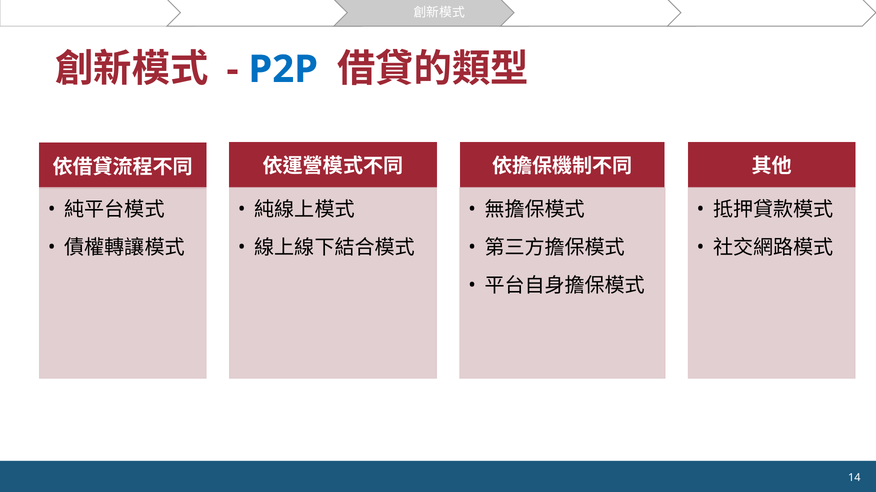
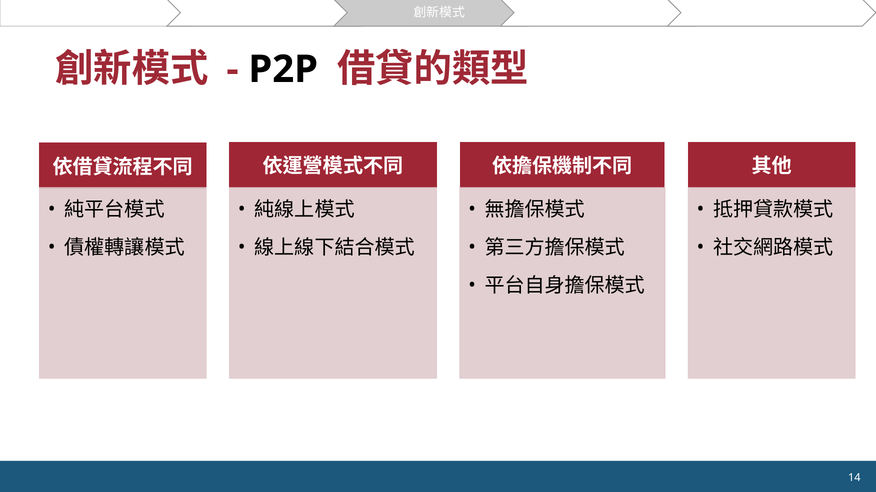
P2P colour: blue -> black (283, 69)
